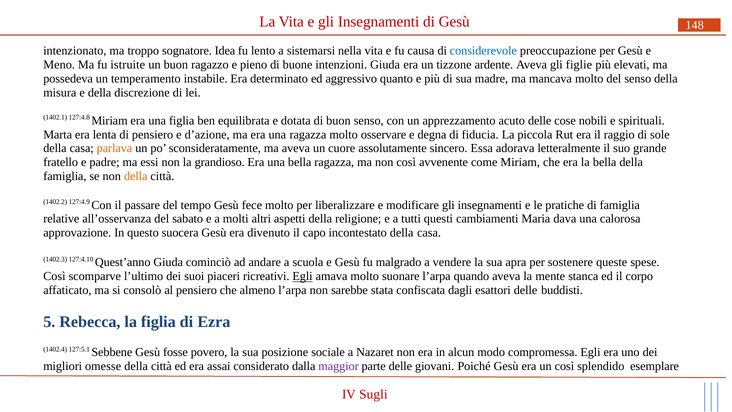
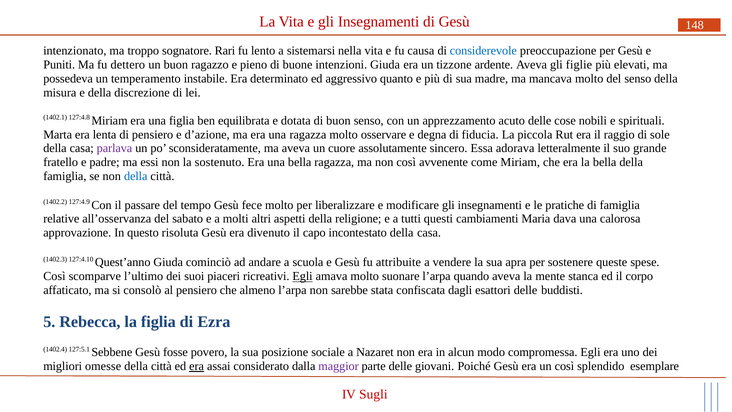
Idea: Idea -> Rari (225, 51)
Meno: Meno -> Puniti (59, 65)
istruite: istruite -> dettero (128, 65)
parlava colour: orange -> purple (114, 149)
grandioso: grandioso -> sostenuto (220, 162)
della colour: orange -> blue (136, 176)
suocera: suocera -> risoluta (180, 233)
malgrado: malgrado -> attribuite (398, 263)
era underline: none -> present (197, 366)
